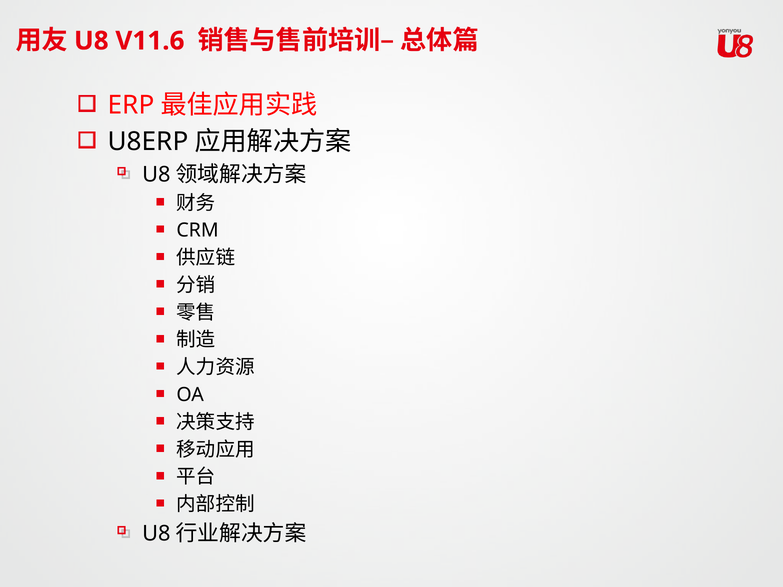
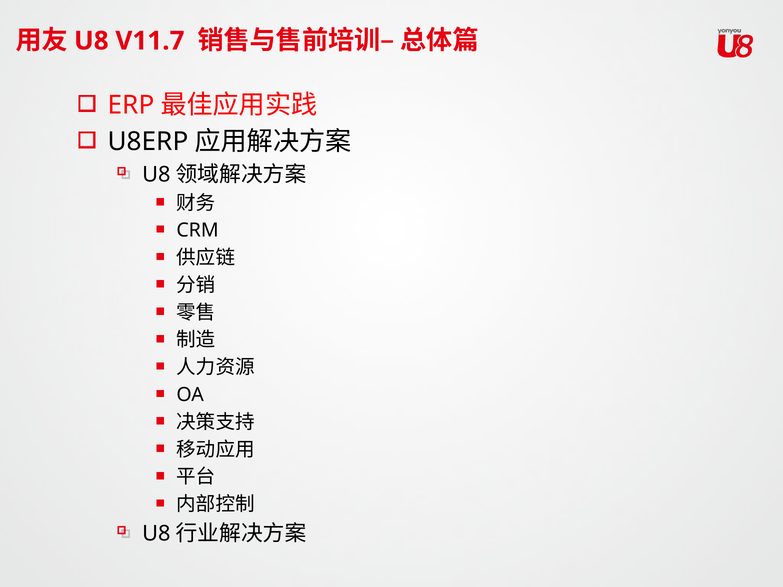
V11.6: V11.6 -> V11.7 (150, 41)
